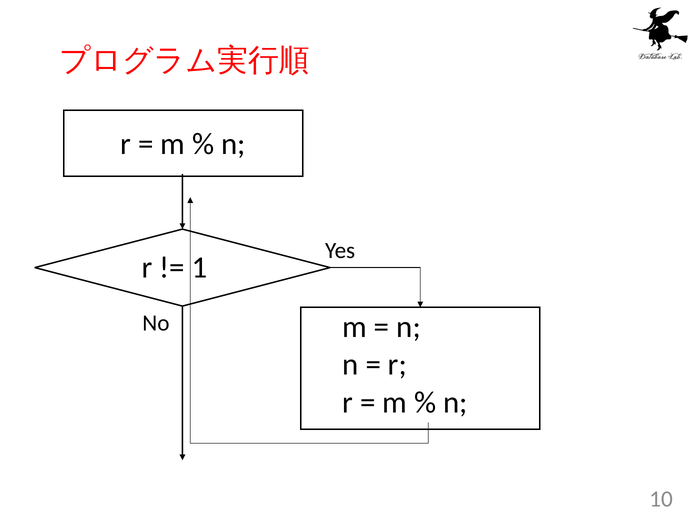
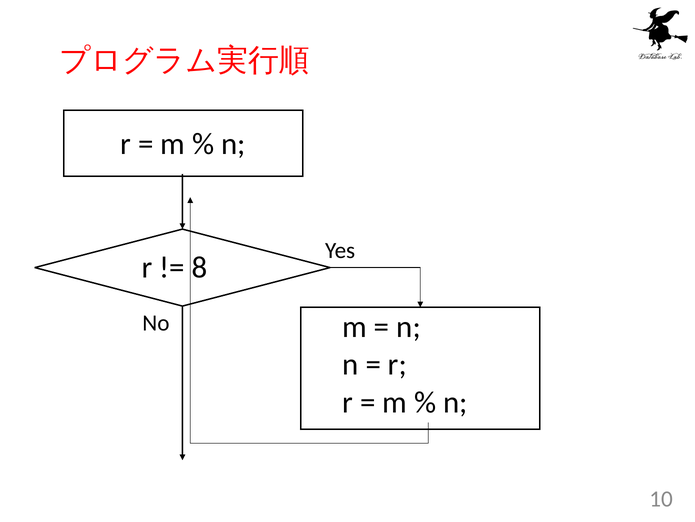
1: 1 -> 8 (199, 267)
